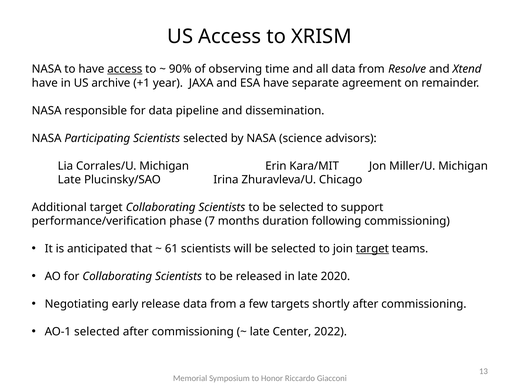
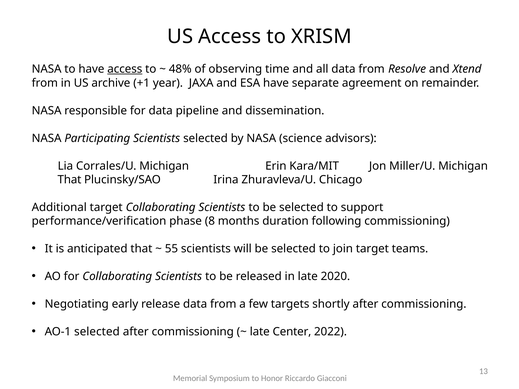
90%: 90% -> 48% (180, 69)
have: have -> from (45, 83)
Late: Late -> That (69, 180)
7: 7 -> 8 (210, 221)
61: 61 -> 55 (171, 249)
target underline: present -> none (372, 249)
